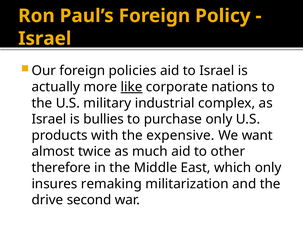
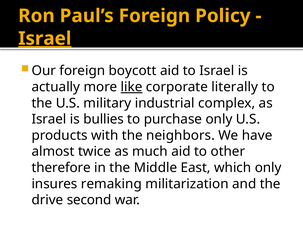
Israel underline: none -> present (45, 39)
policies: policies -> boycott (133, 71)
nations: nations -> literally (235, 87)
expensive: expensive -> neighbors (181, 136)
want: want -> have (257, 136)
